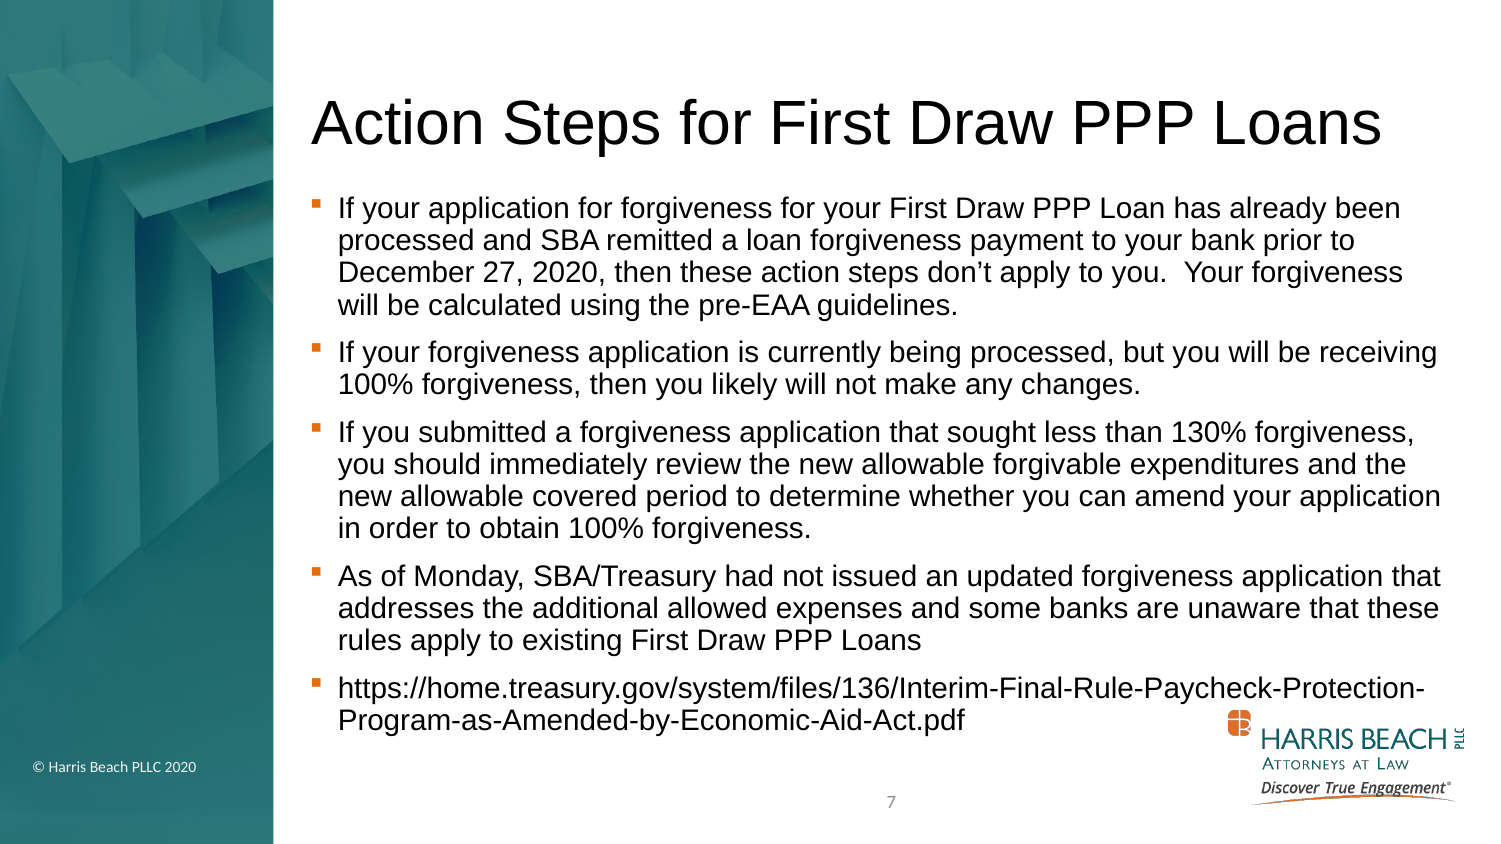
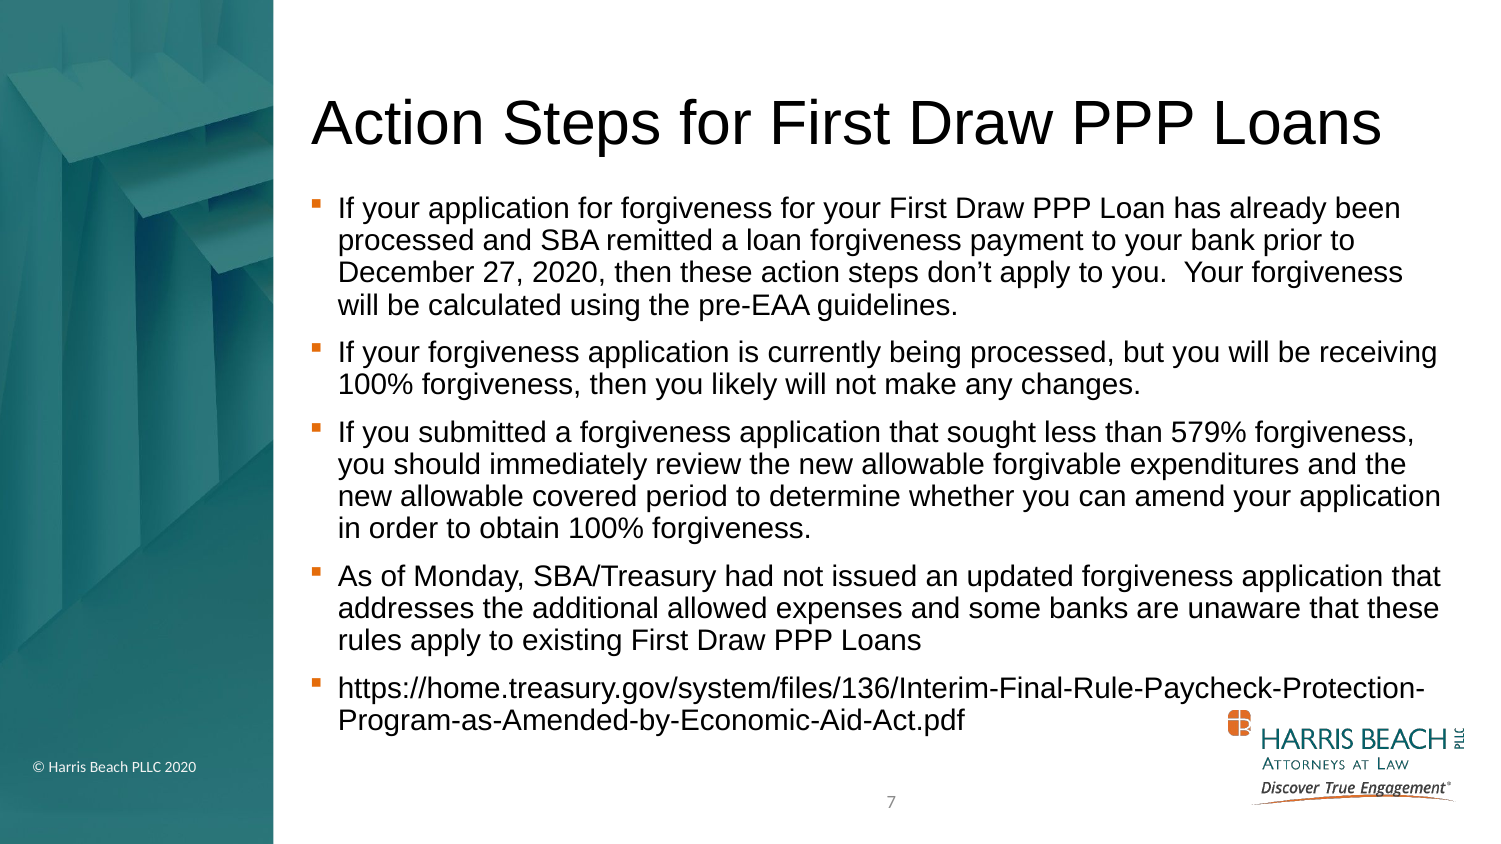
130%: 130% -> 579% (1209, 433)
